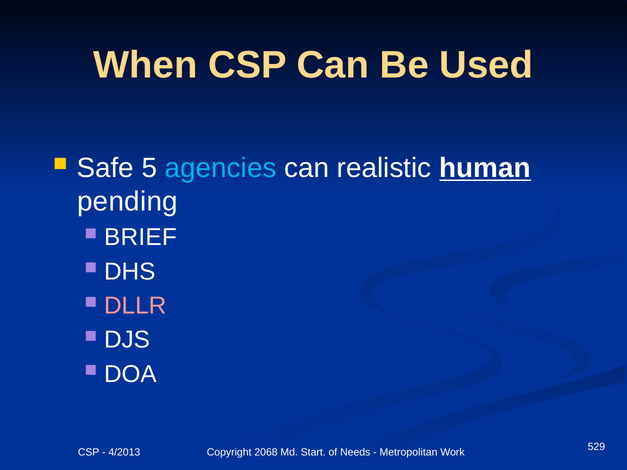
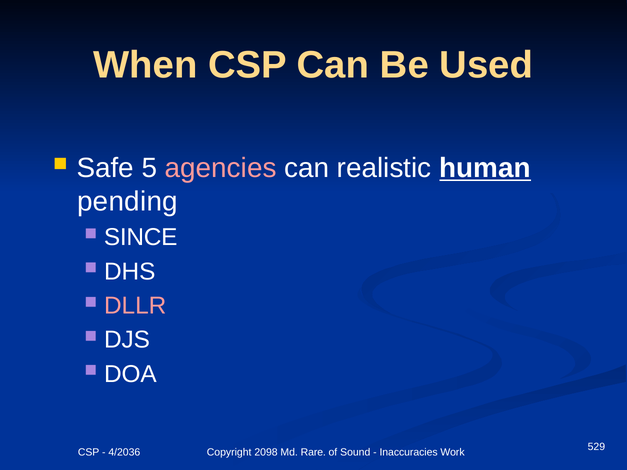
agencies colour: light blue -> pink (221, 168)
BRIEF: BRIEF -> SINCE (141, 238)
4/2013: 4/2013 -> 4/2036 (124, 452)
2068: 2068 -> 2098 (266, 452)
Start: Start -> Rare (313, 452)
Needs: Needs -> Sound (355, 452)
Metropolitan: Metropolitan -> Inaccuracies (409, 452)
